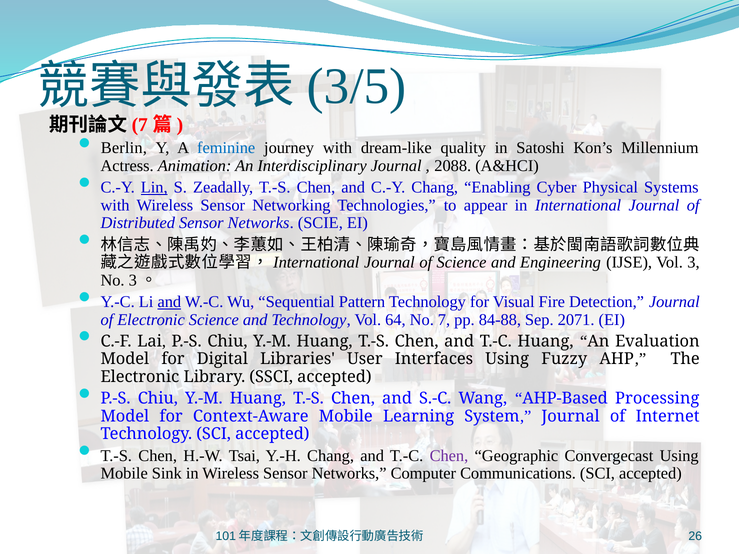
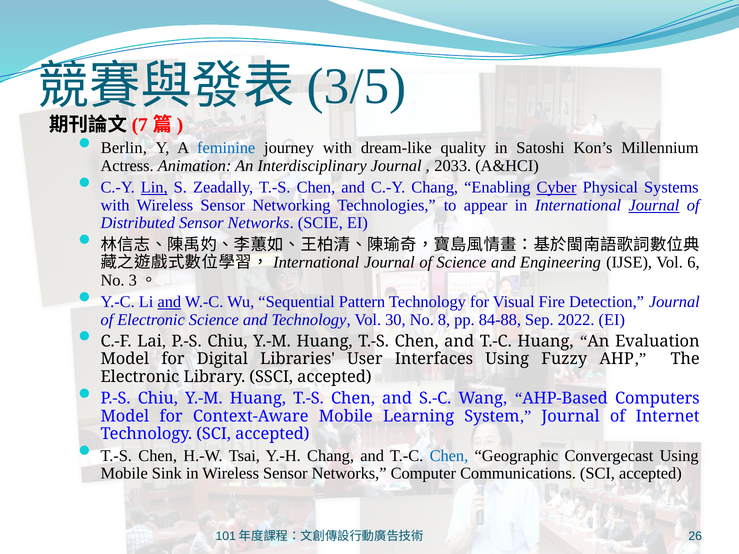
2088: 2088 -> 2033 (453, 166)
Cyber underline: none -> present (557, 188)
Journal underline: none -> present (654, 205)
3: 3 -> 6 (693, 263)
64: 64 -> 30 (395, 320)
7: 7 -> 8 (444, 320)
2071: 2071 -> 2022 (576, 320)
Processing: Processing -> Computers (657, 399)
Chen colour: purple -> blue (449, 456)
